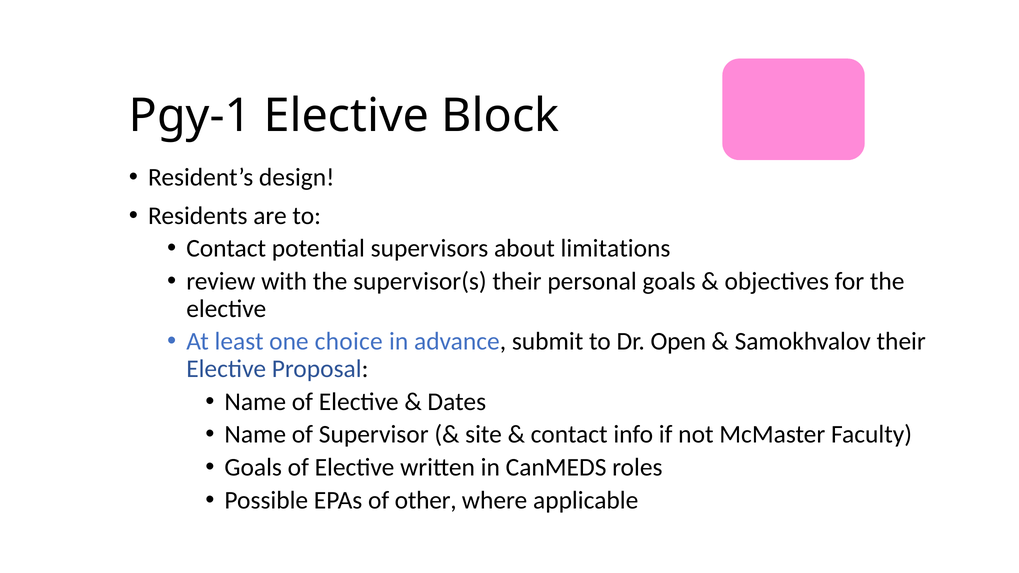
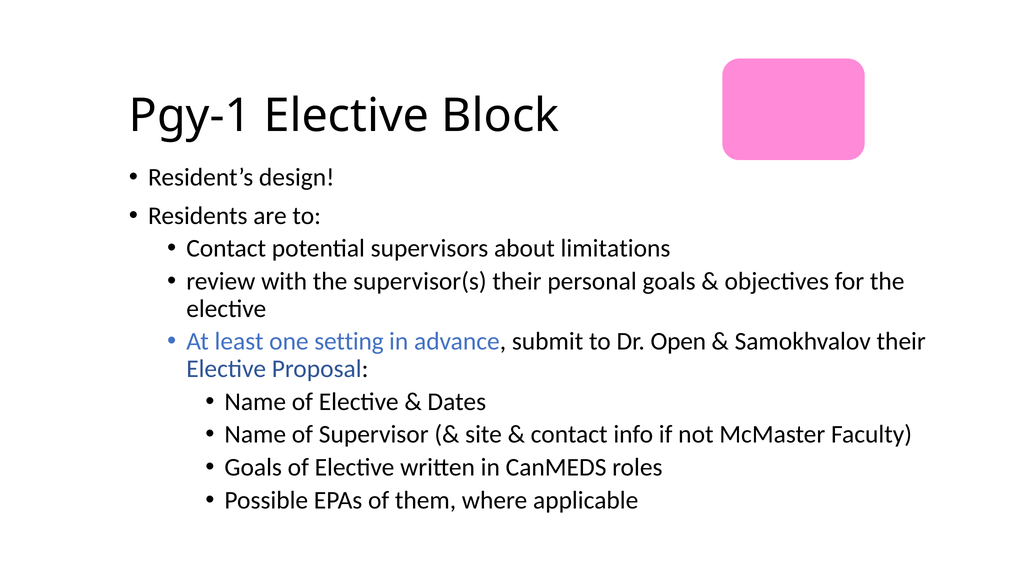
choice: choice -> setting (349, 342)
other: other -> them (426, 500)
